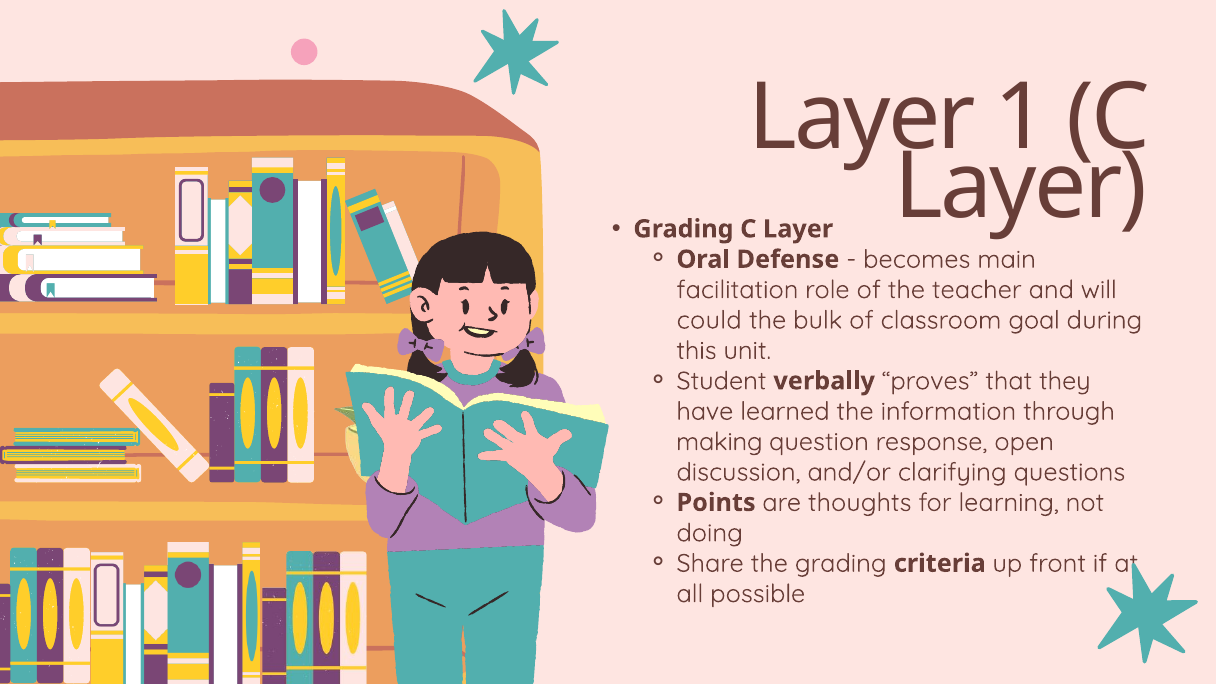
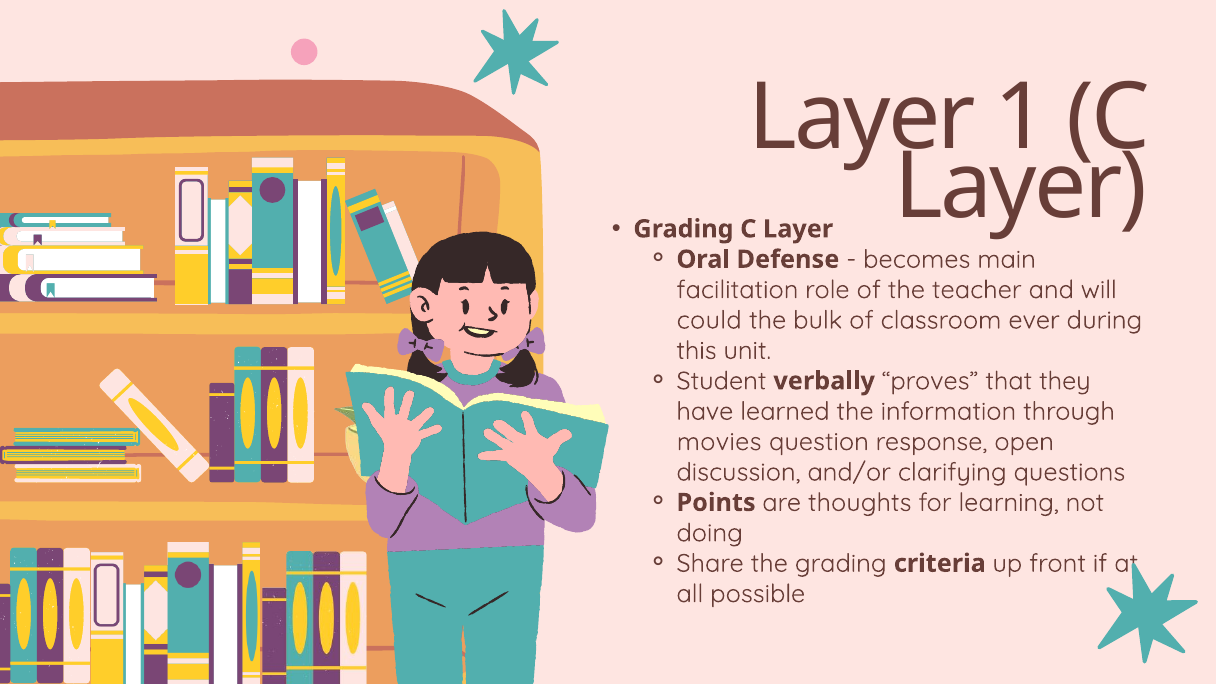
goal: goal -> ever (1034, 320)
making: making -> movies (719, 442)
